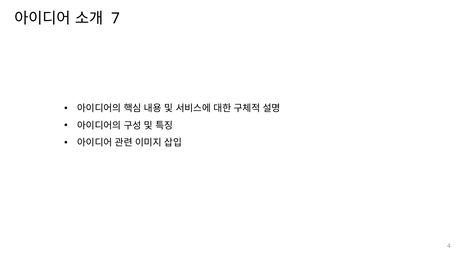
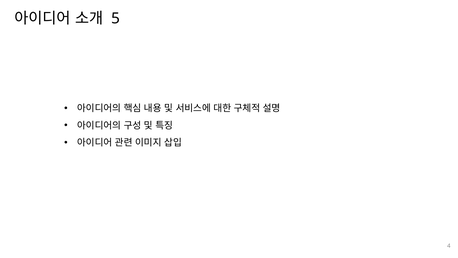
7: 7 -> 5 (115, 18)
